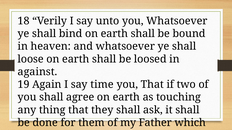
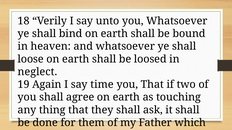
against: against -> neglect (37, 72)
